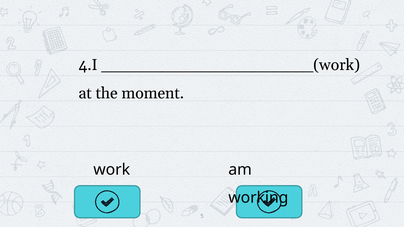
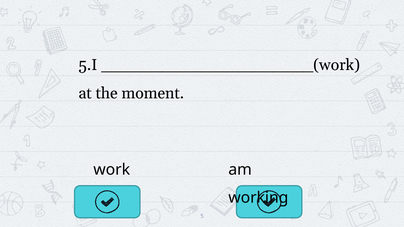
4.I: 4.I -> 5.I (88, 65)
